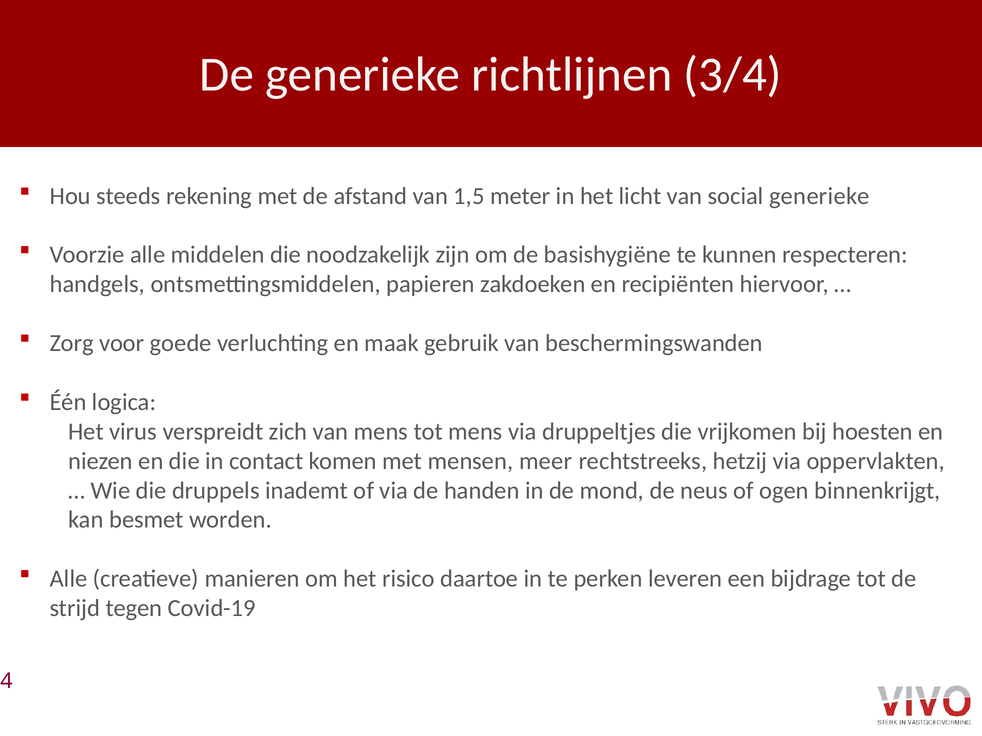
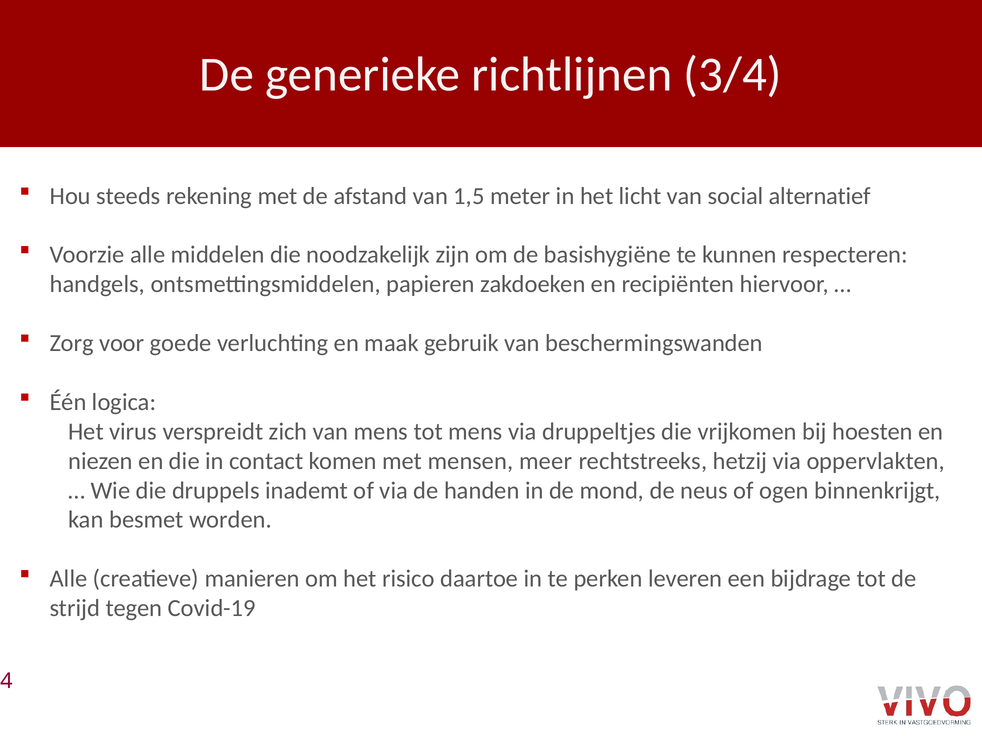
social generieke: generieke -> alternatief (820, 196)
